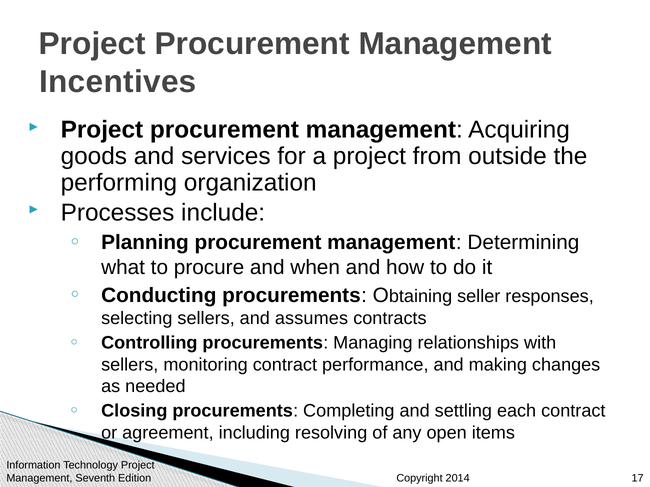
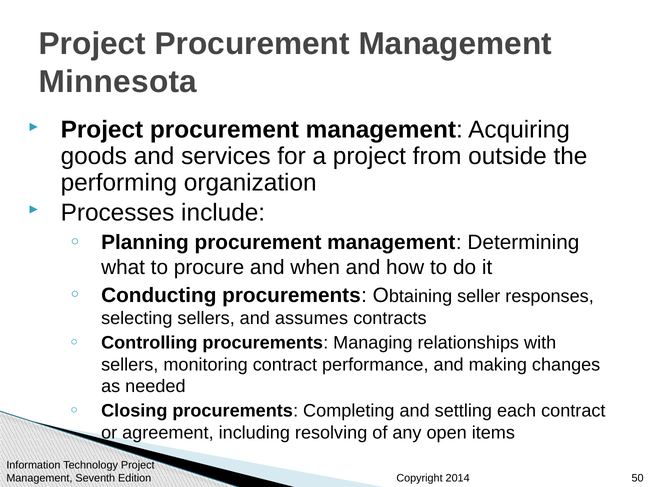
Incentives: Incentives -> Minnesota (118, 82)
17: 17 -> 50 (638, 479)
